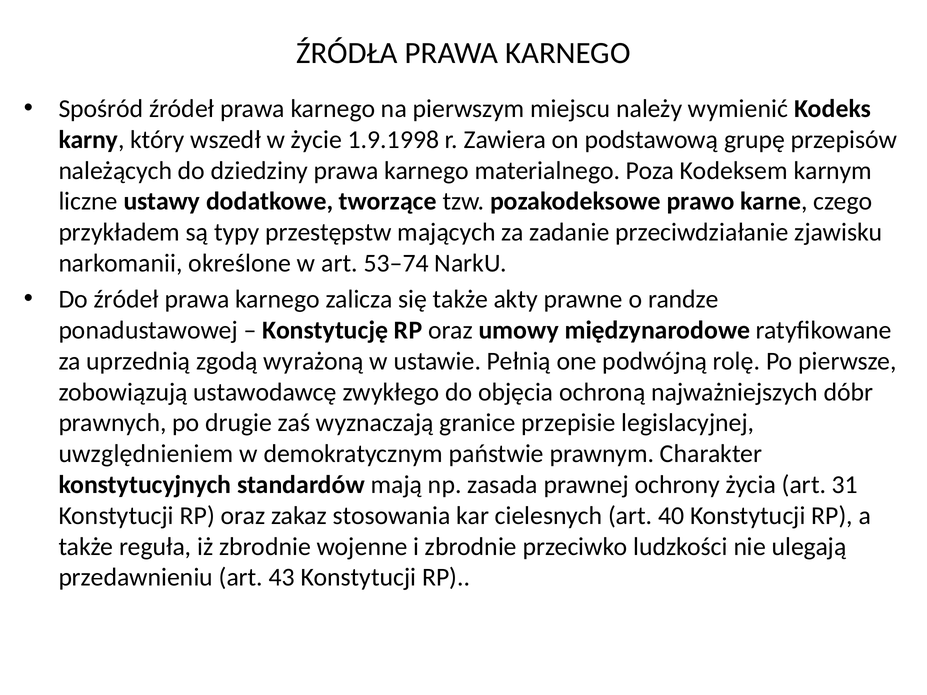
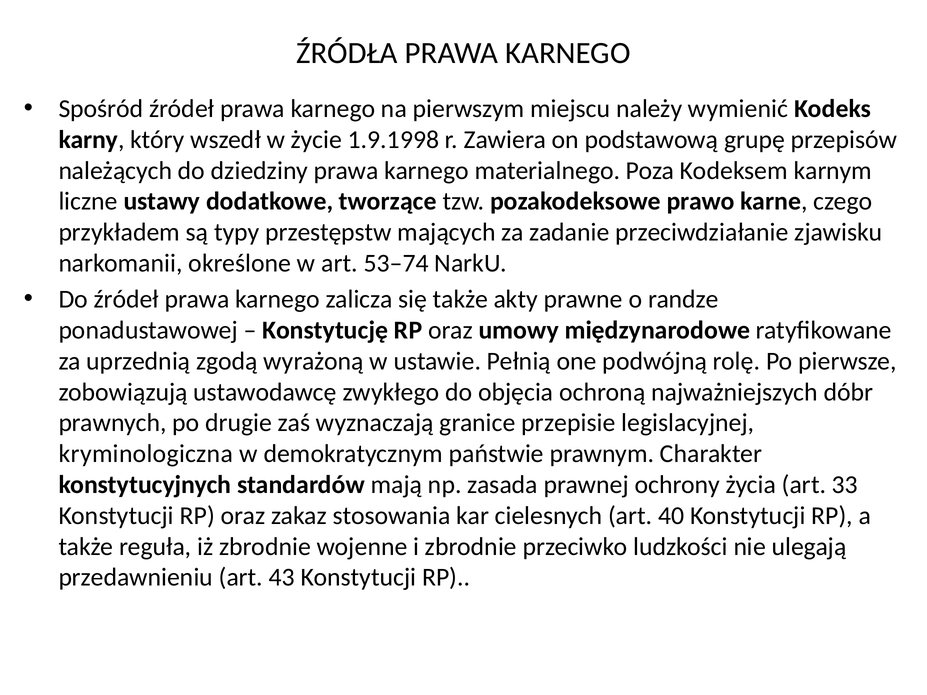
uwzględnieniem: uwzględnieniem -> kryminologiczna (146, 454)
31: 31 -> 33 (845, 485)
